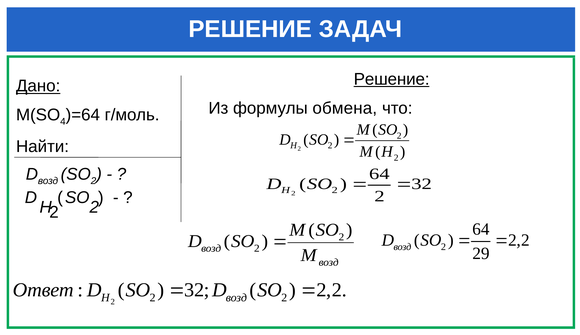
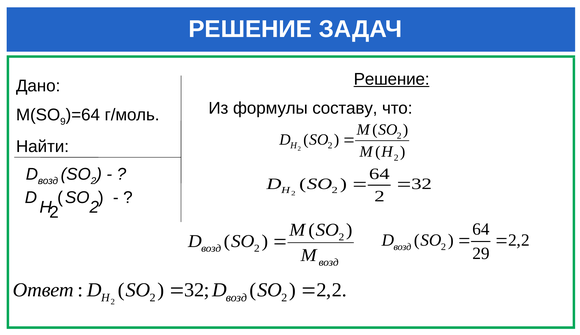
Дано underline: present -> none (38, 86)
обмена: обмена -> составу (345, 108)
4: 4 -> 9 (63, 121)
